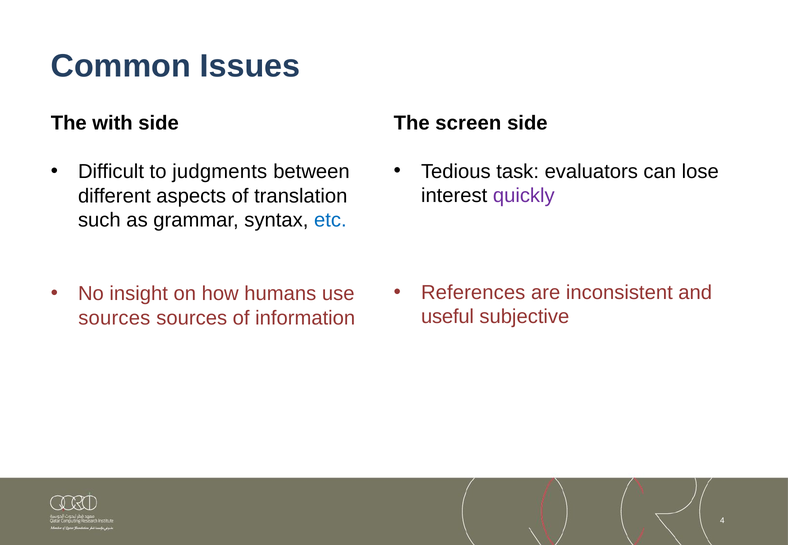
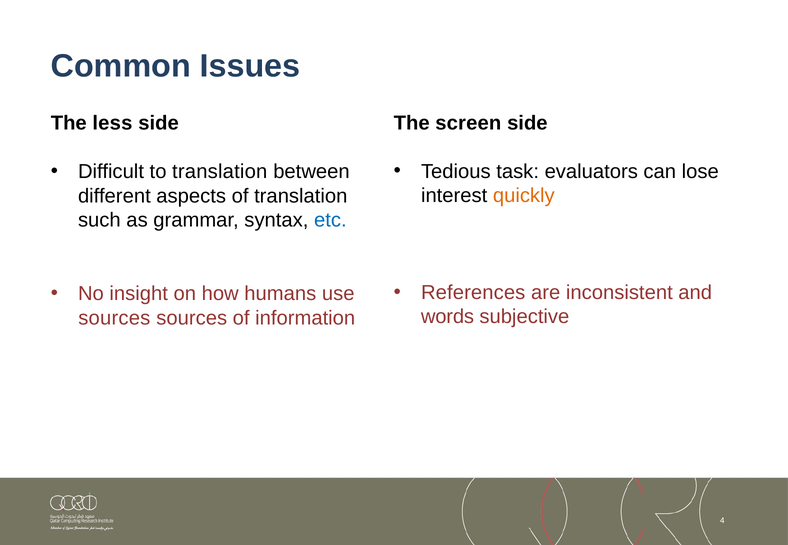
with: with -> less (112, 123)
to judgments: judgments -> translation (220, 172)
quickly colour: purple -> orange (524, 196)
useful: useful -> words (447, 317)
